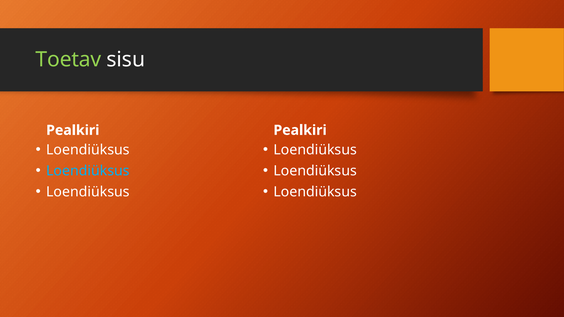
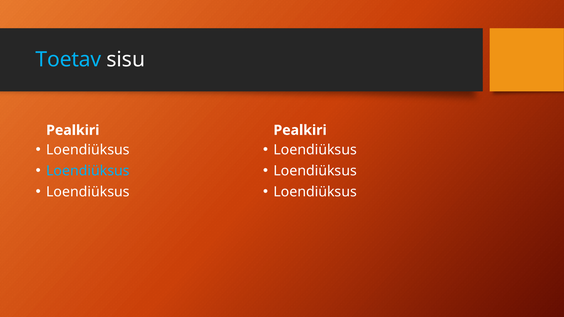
Toetav colour: light green -> light blue (68, 60)
